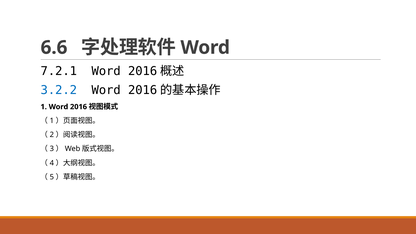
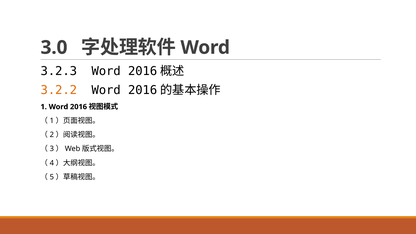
6.6: 6.6 -> 3.0 (54, 48)
7.2.1: 7.2.1 -> 3.2.3 (59, 71)
3.2.2 colour: blue -> orange (59, 90)
